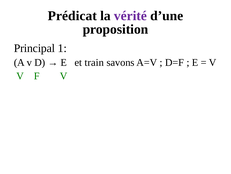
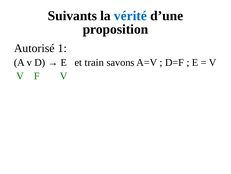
Prédicat: Prédicat -> Suivants (72, 16)
vérité colour: purple -> blue (130, 16)
Principal: Principal -> Autorisé (34, 48)
